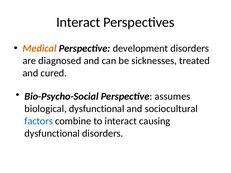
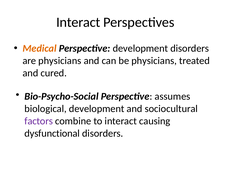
are diagnosed: diagnosed -> physicians (60, 61)
be sicknesses: sicknesses -> physicians (154, 61)
biological dysfunctional: dysfunctional -> development (97, 109)
factors colour: blue -> purple (39, 121)
